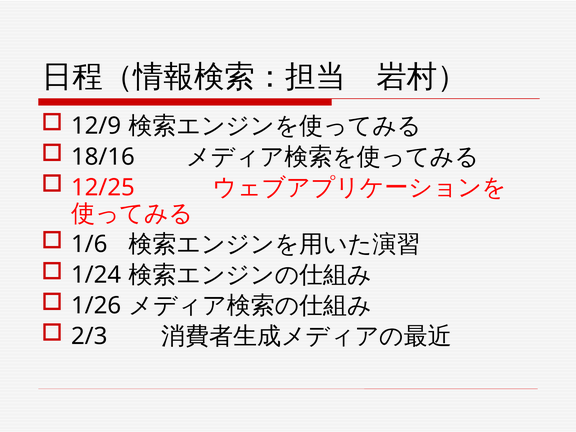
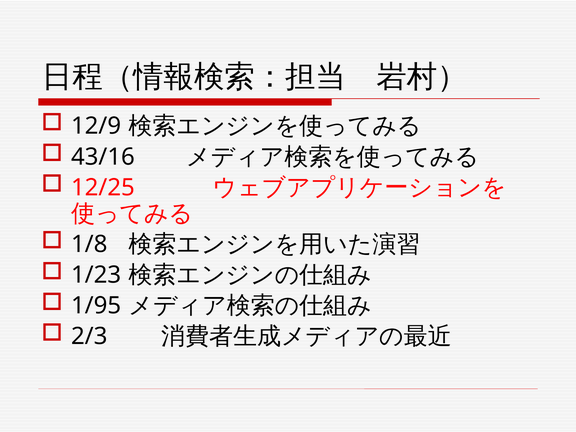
18/16: 18/16 -> 43/16 (103, 157)
1/6: 1/6 -> 1/8 (89, 244)
1/24: 1/24 -> 1/23 (96, 275)
1/26: 1/26 -> 1/95 (96, 306)
